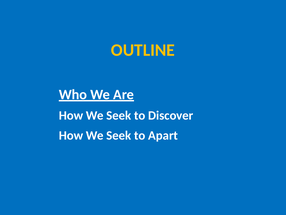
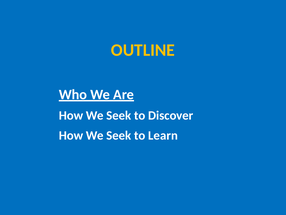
Apart: Apart -> Learn (163, 135)
